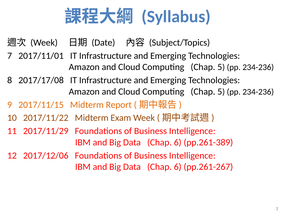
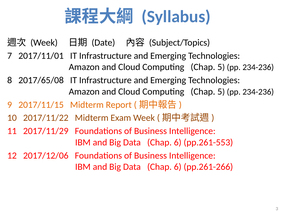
2017/17/08: 2017/17/08 -> 2017/65/08 (41, 80)
pp.261-389: pp.261-389 -> pp.261-553 (208, 142)
pp.261-267: pp.261-267 -> pp.261-266 (208, 166)
